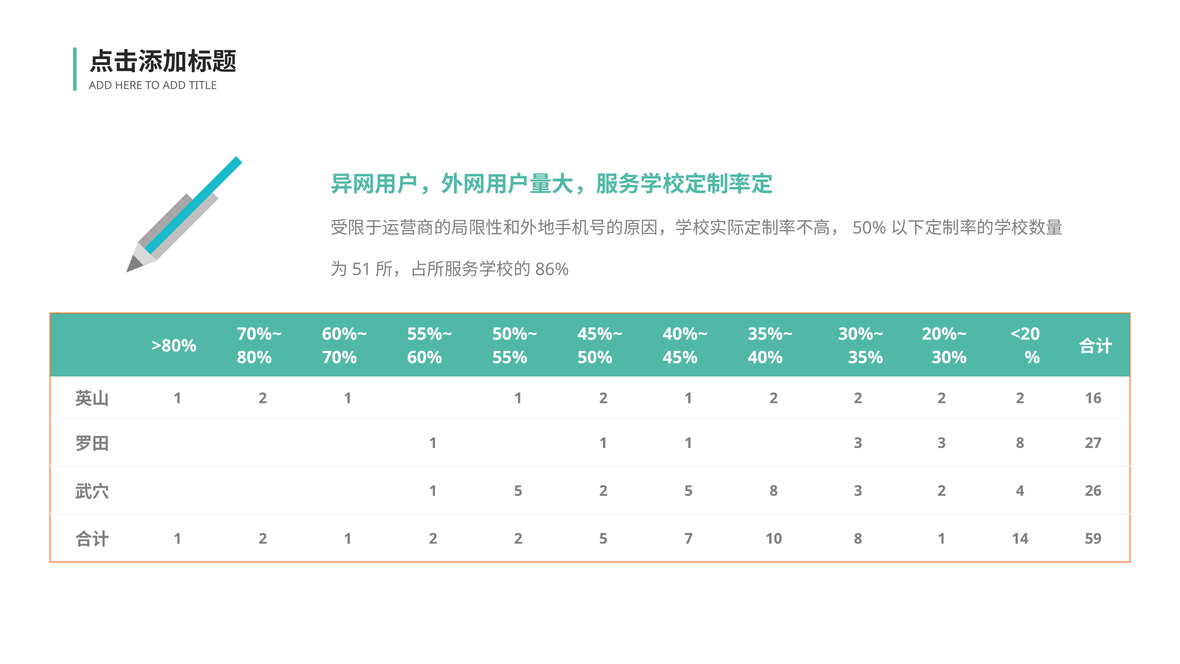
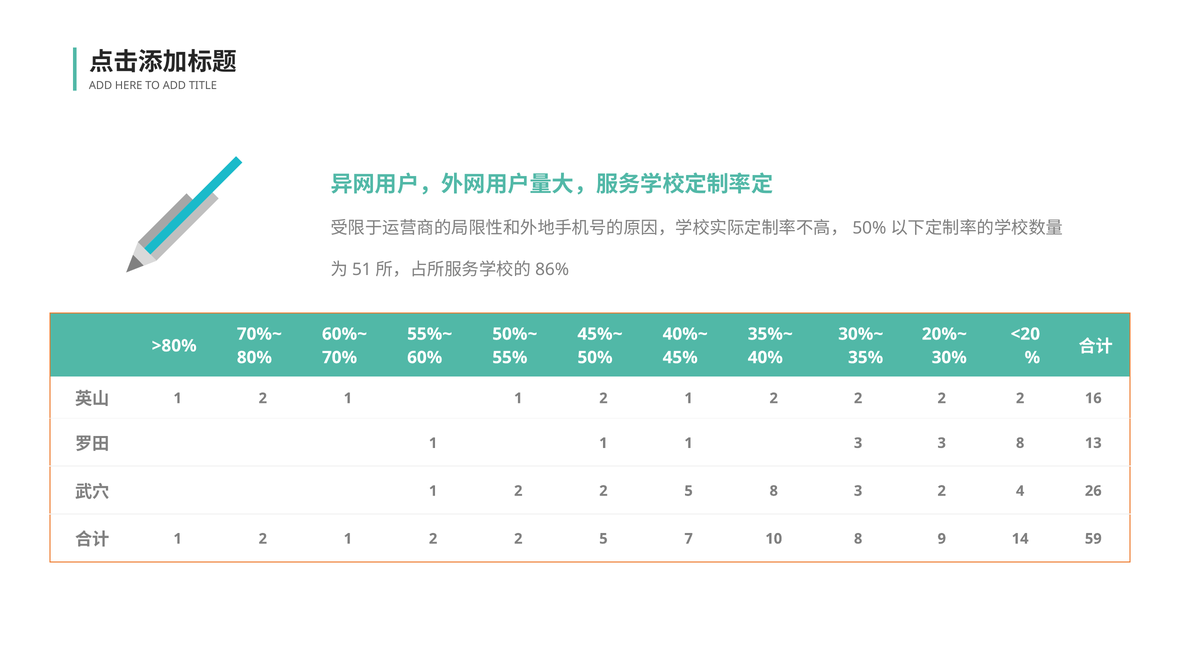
27: 27 -> 13 (1093, 443)
5: 5 -> 2 (518, 491)
8 1: 1 -> 9 (942, 539)
